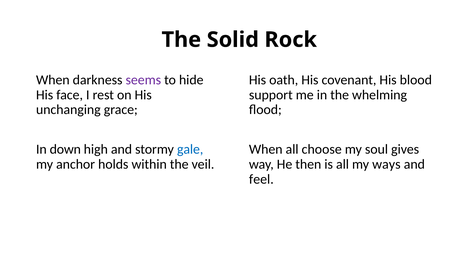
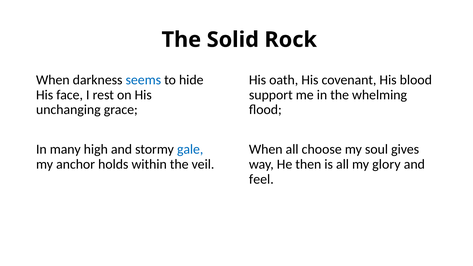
seems colour: purple -> blue (143, 80)
down: down -> many (65, 149)
ways: ways -> glory (386, 164)
